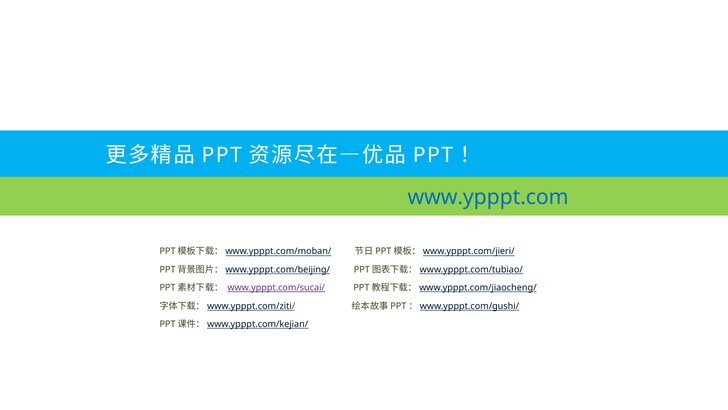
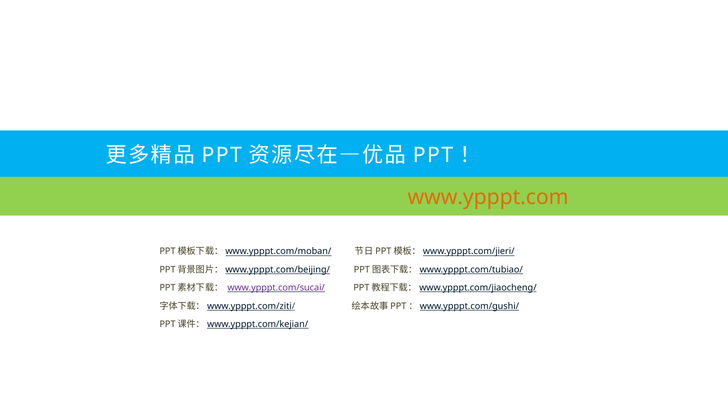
www.ypppt.com colour: blue -> orange (488, 197)
